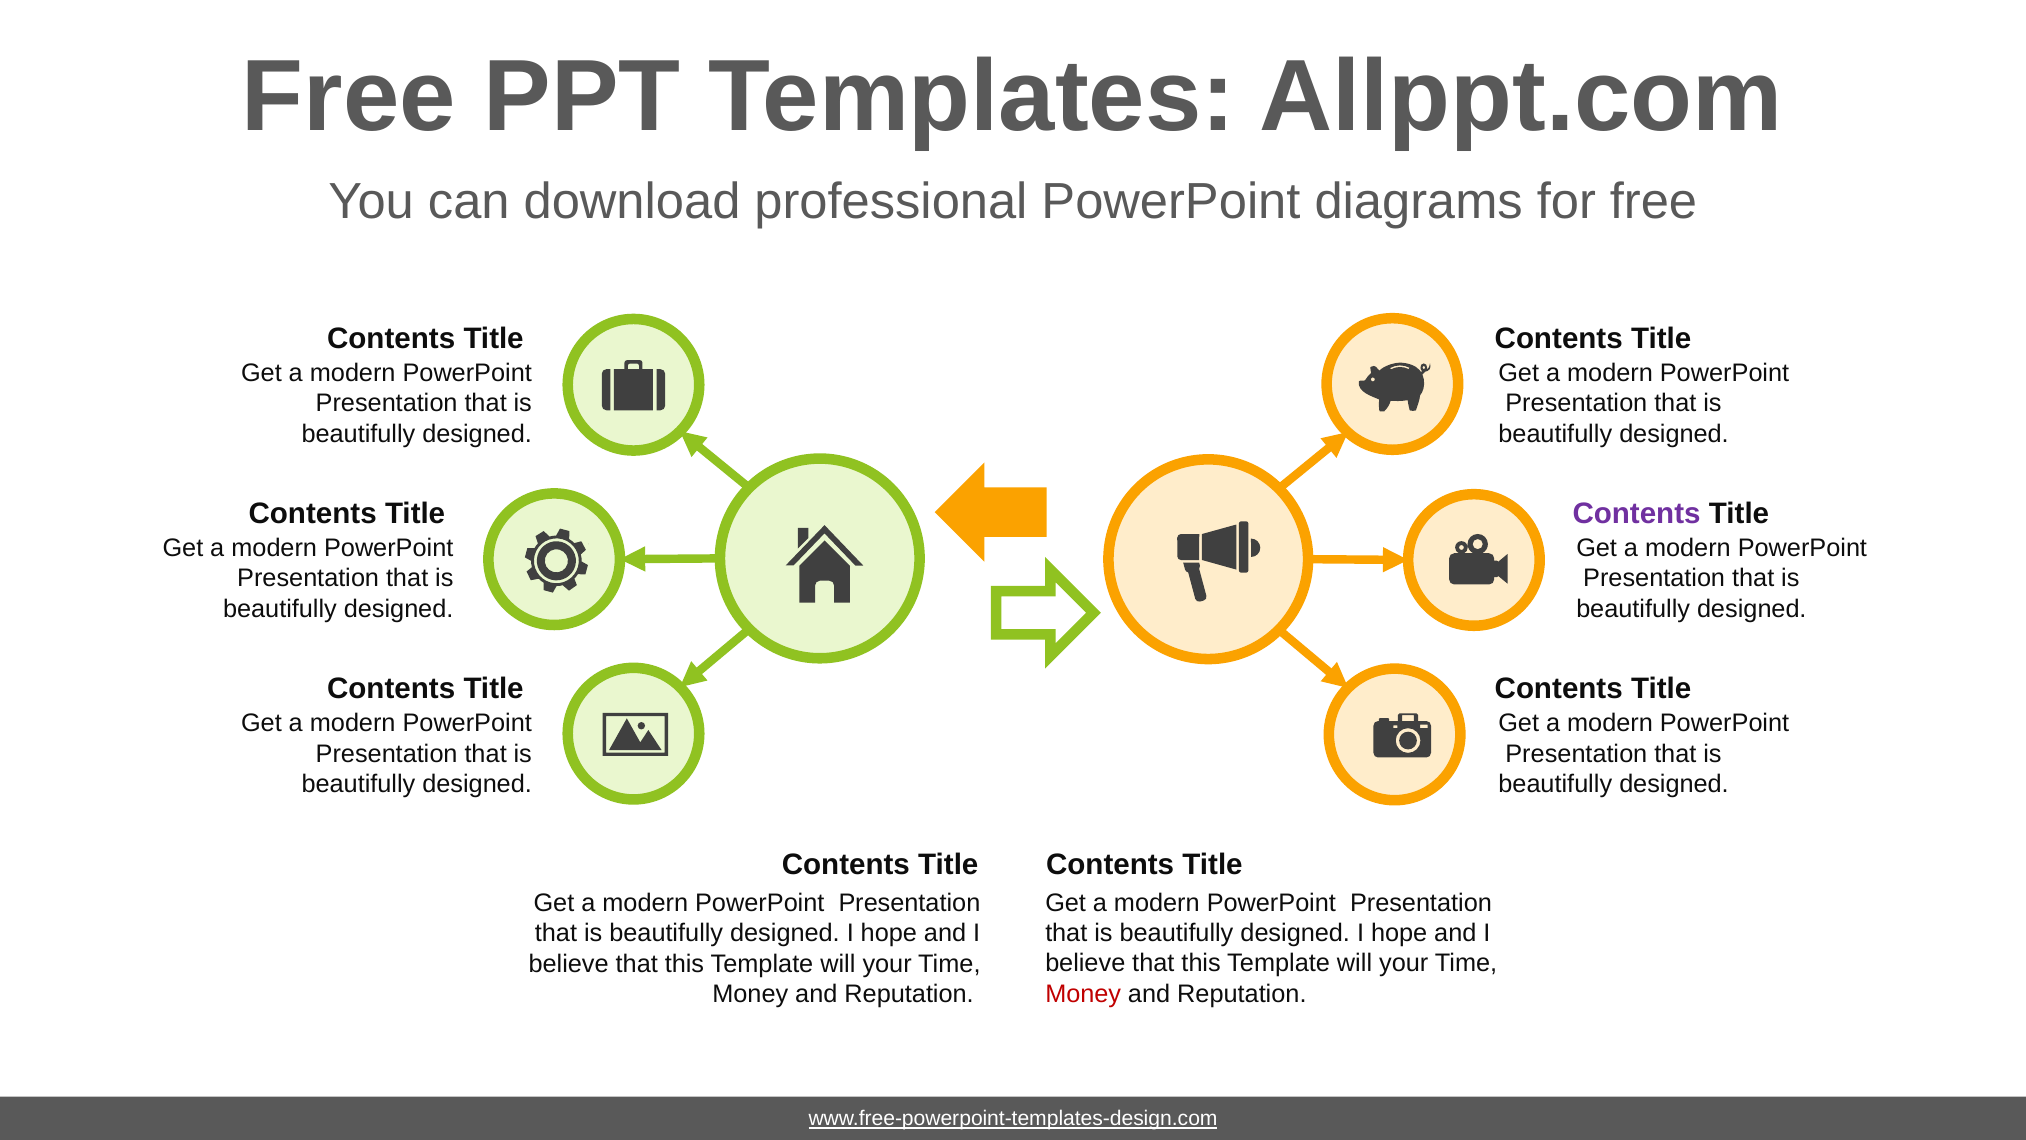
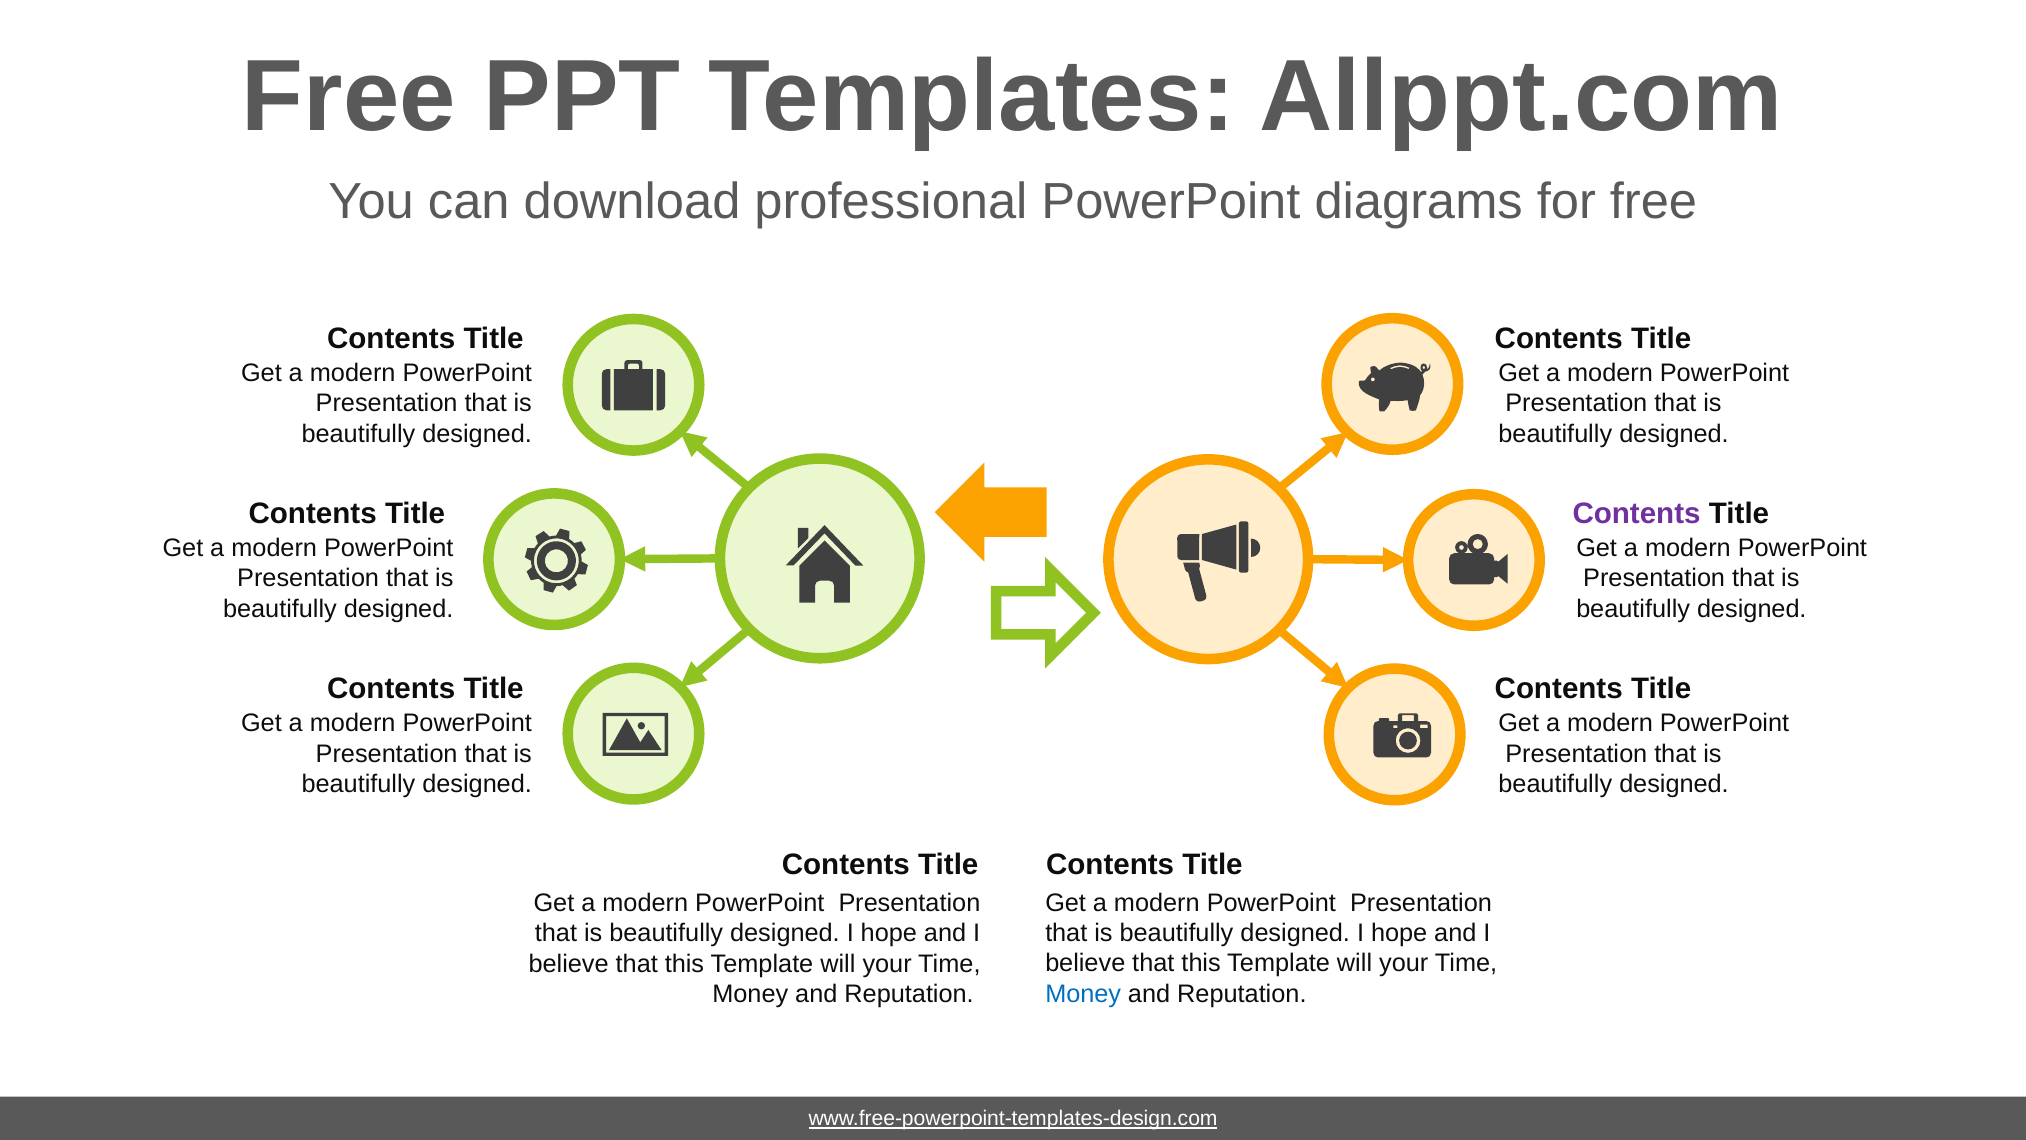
Money colour: red -> blue (1083, 994)
